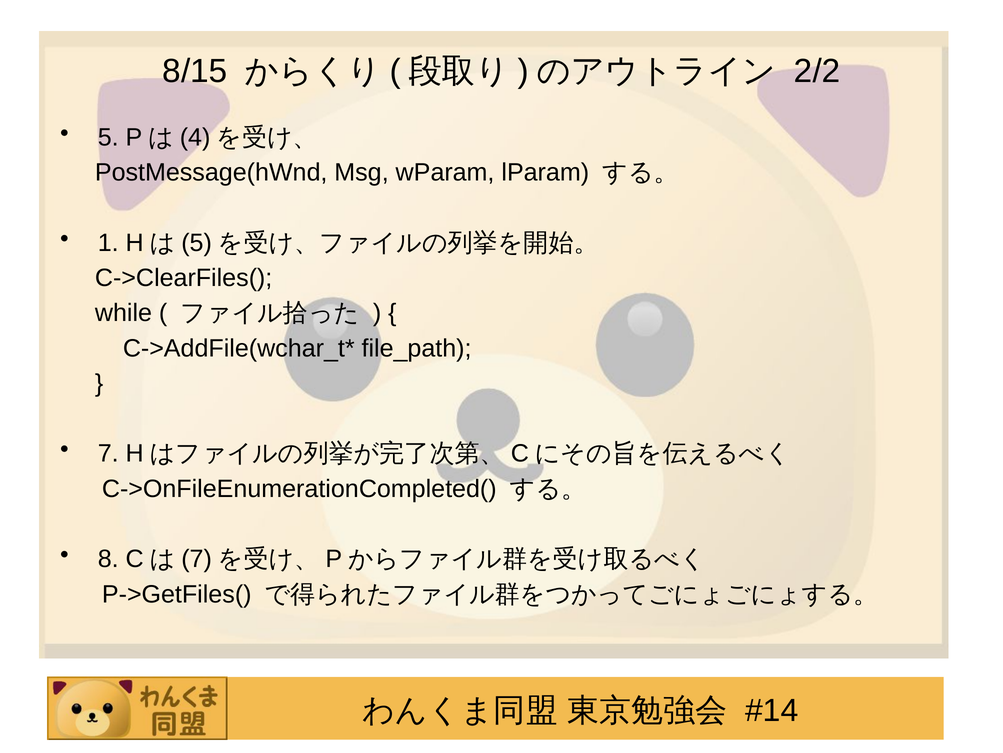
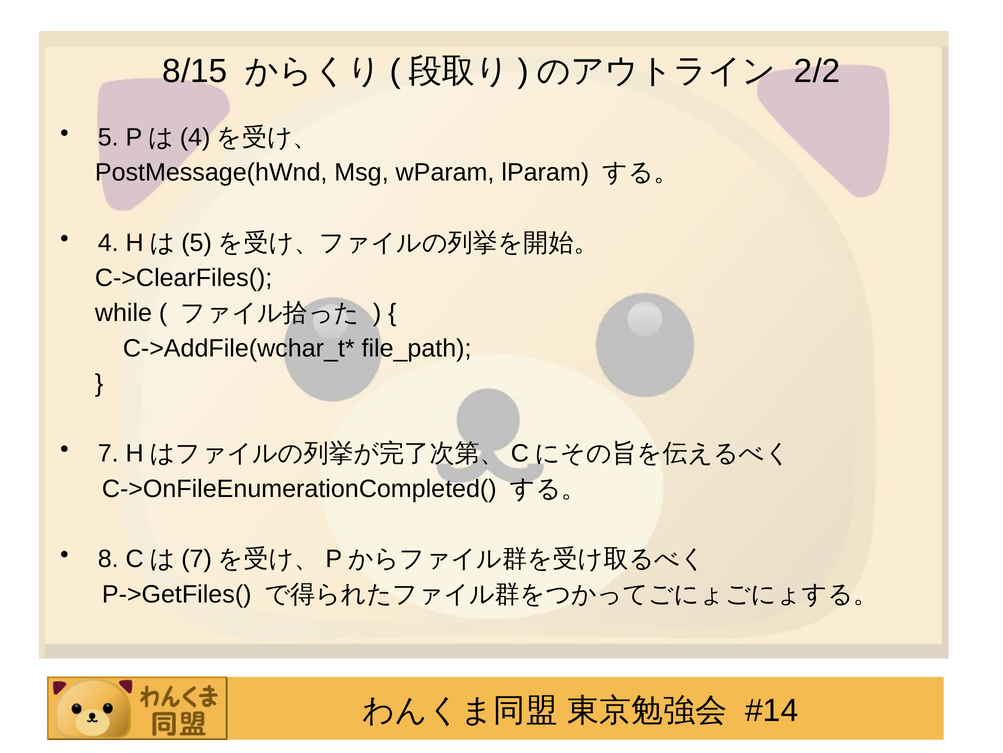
1: 1 -> 4 (108, 243)
